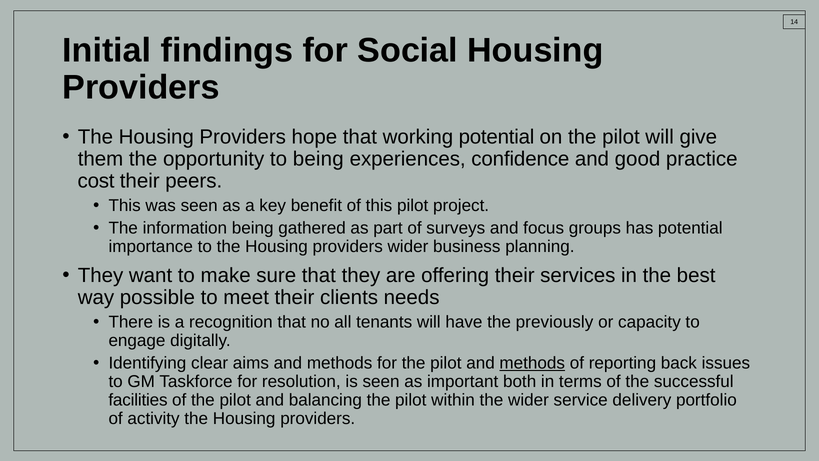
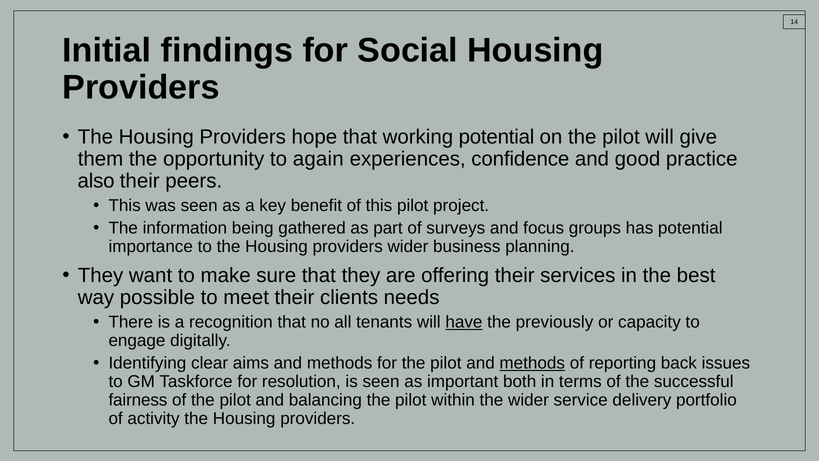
to being: being -> again (318, 159)
cost: cost -> also (96, 181)
have underline: none -> present (464, 322)
facilities: facilities -> fairness (138, 400)
